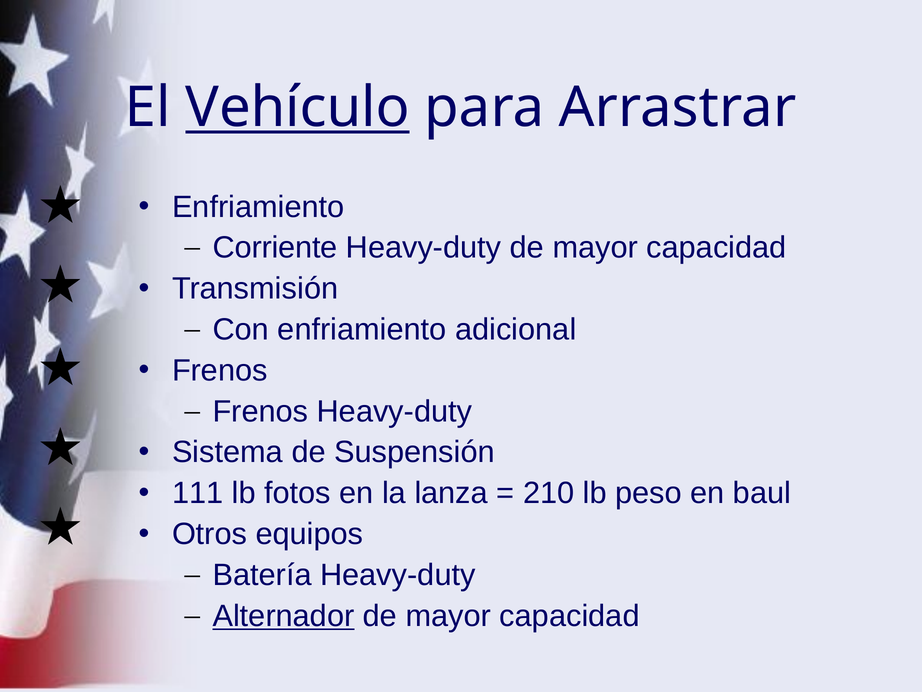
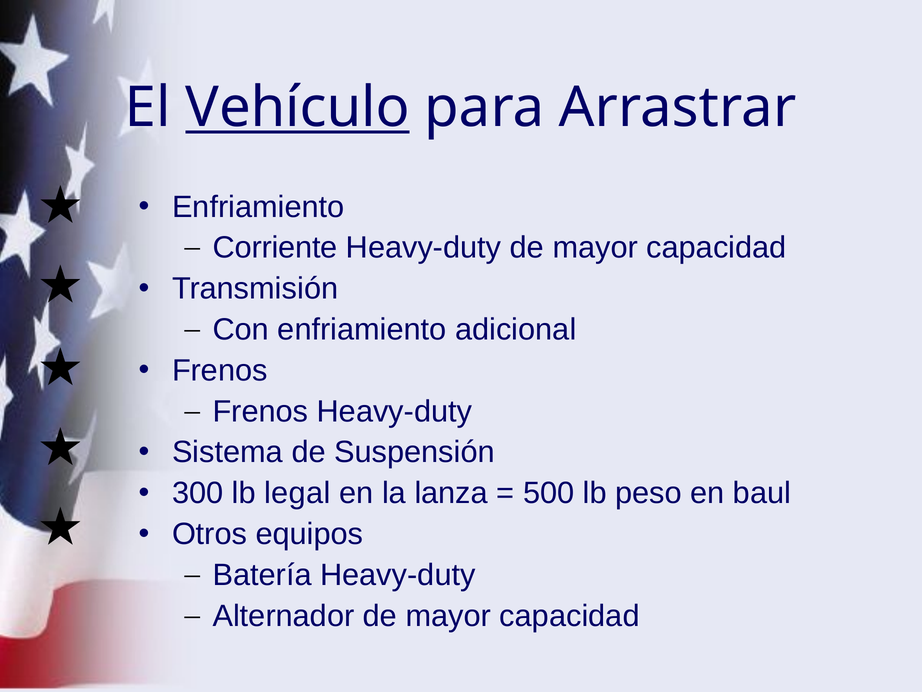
111: 111 -> 300 (198, 493)
fotos: fotos -> legal (297, 493)
210: 210 -> 500 (549, 493)
Alternador underline: present -> none (284, 616)
